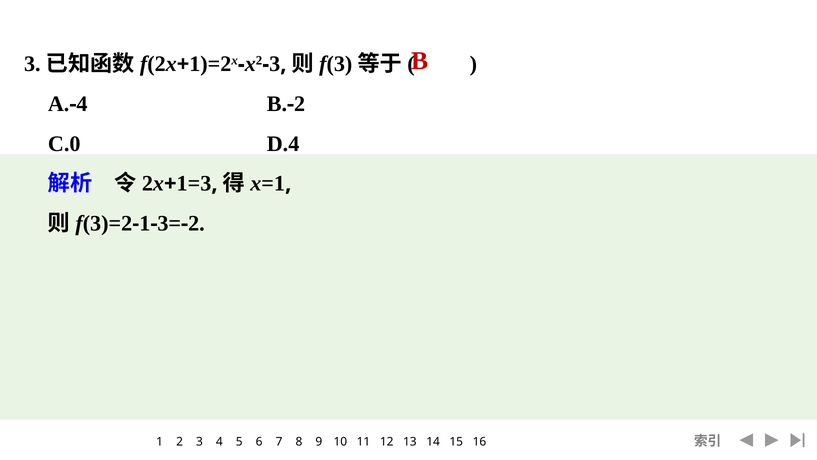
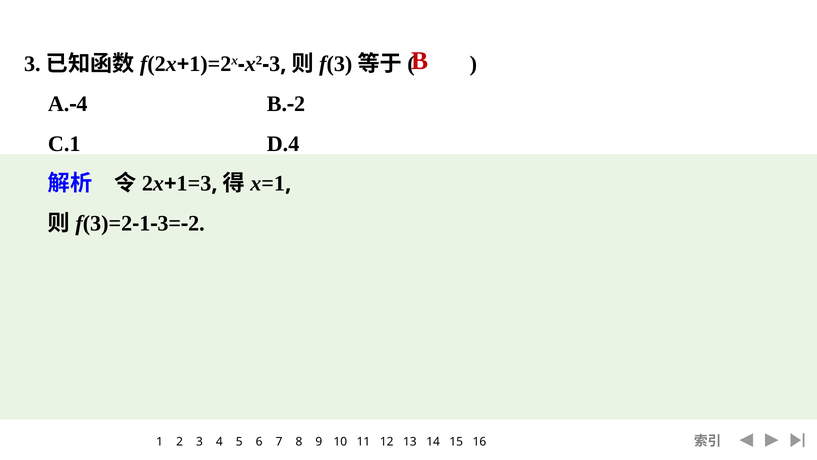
C.0: C.0 -> C.1 (64, 144)
